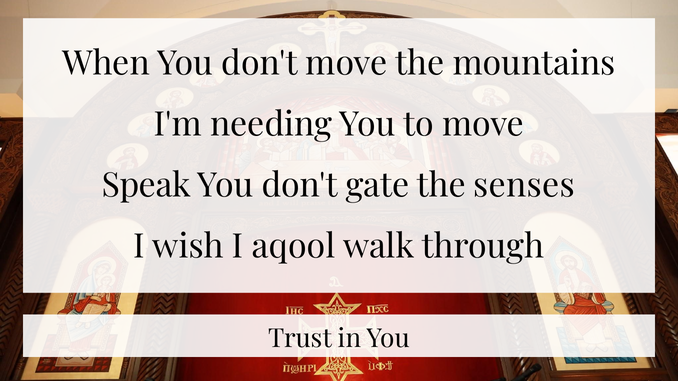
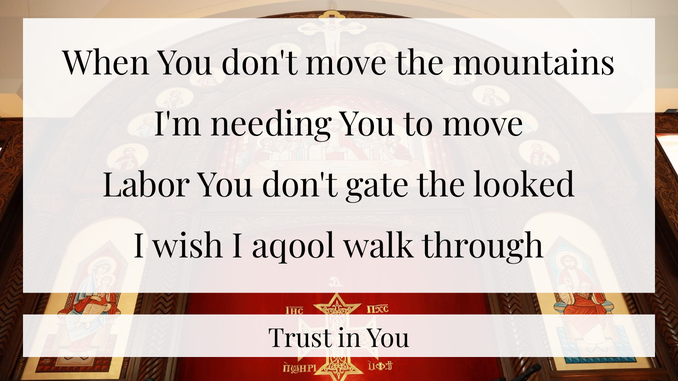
Speak: Speak -> Labor (146, 186)
senses: senses -> looked (524, 186)
